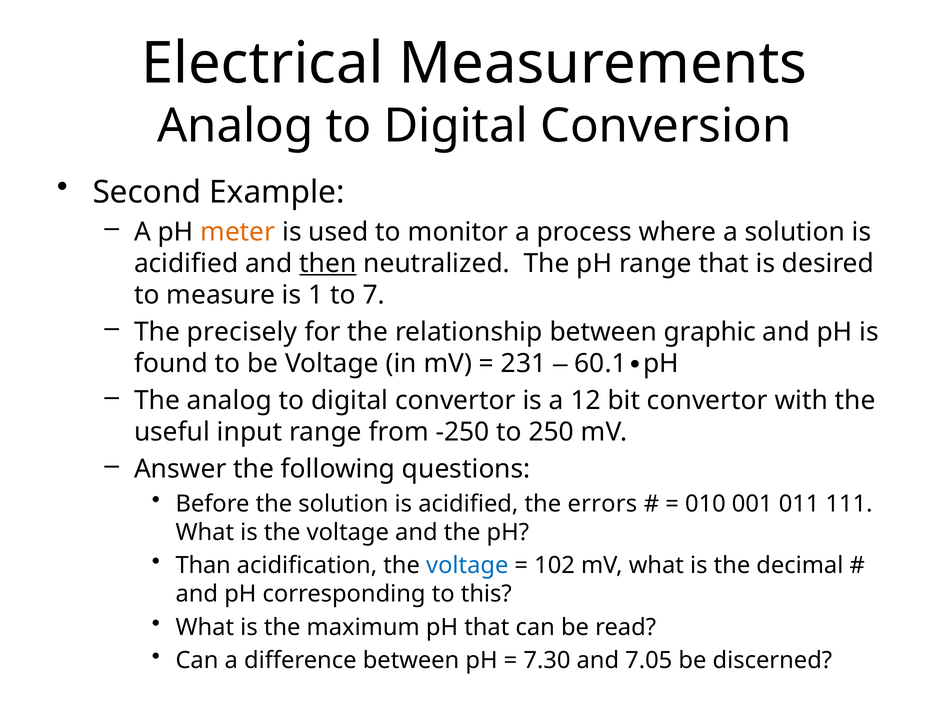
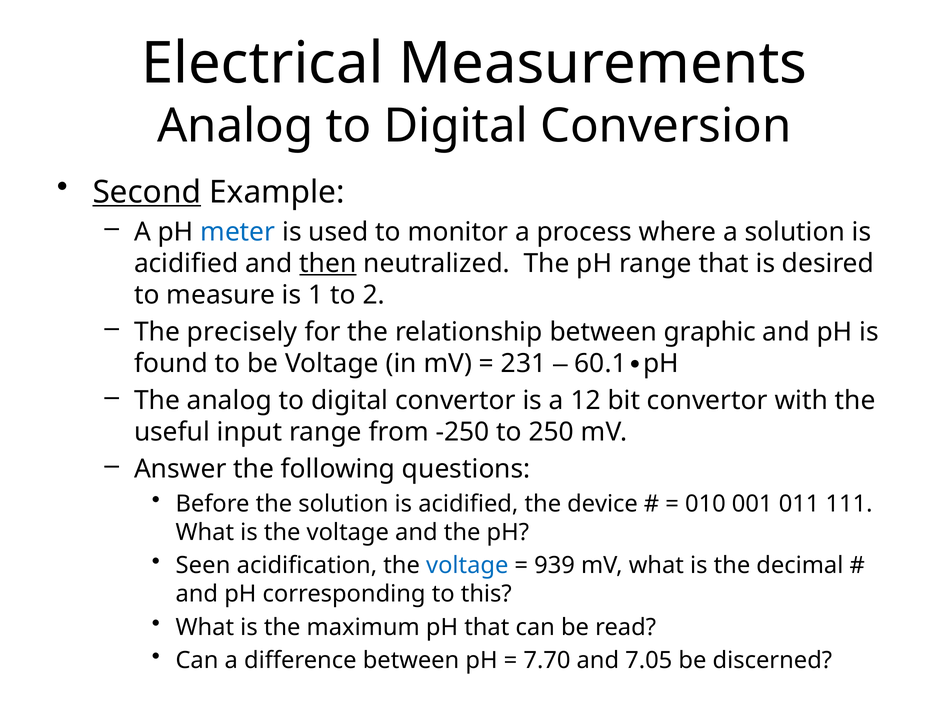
Second underline: none -> present (147, 192)
meter colour: orange -> blue (238, 232)
7: 7 -> 2 (374, 295)
errors: errors -> device (603, 504)
Than: Than -> Seen (203, 565)
102: 102 -> 939 (555, 565)
7.30: 7.30 -> 7.70 (547, 660)
